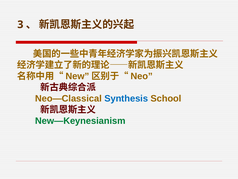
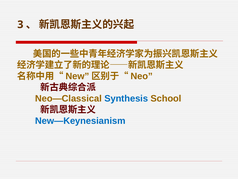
New—Keynesianism colour: green -> blue (80, 120)
